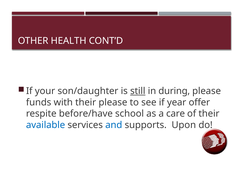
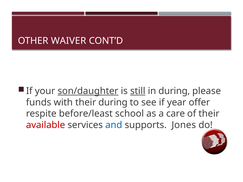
HEALTH: HEALTH -> WAIVER (69, 41)
son/daughter underline: none -> present (88, 91)
their please: please -> during (113, 102)
before/have: before/have -> before/least (86, 114)
available colour: blue -> red (46, 125)
Upon: Upon -> Jones (184, 125)
